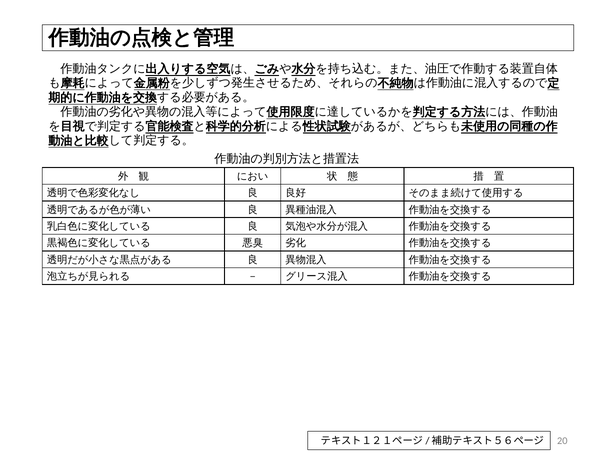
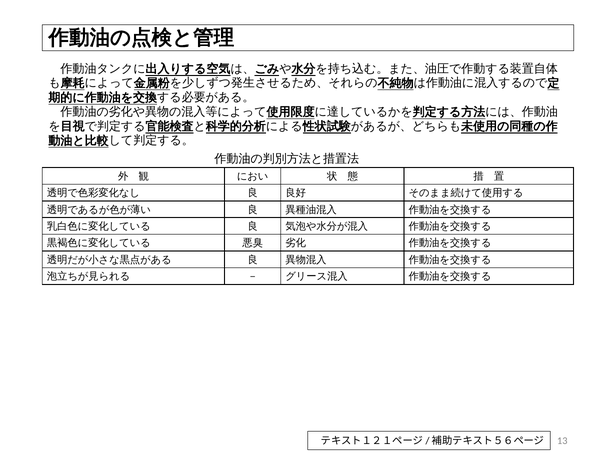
20: 20 -> 13 (562, 441)
